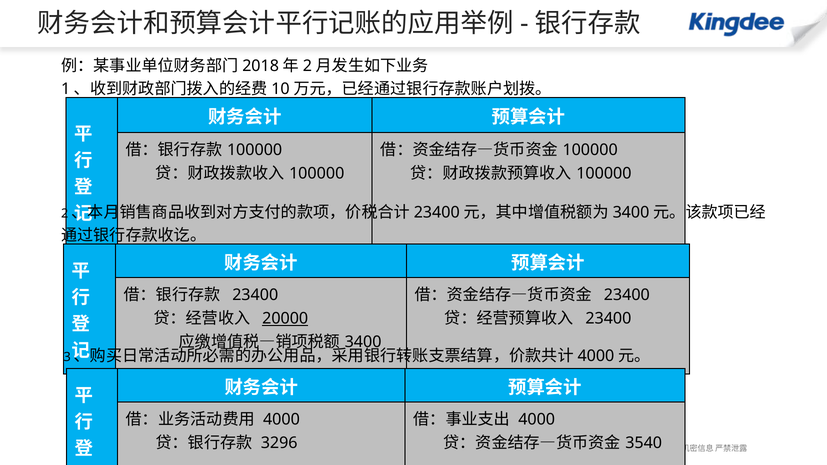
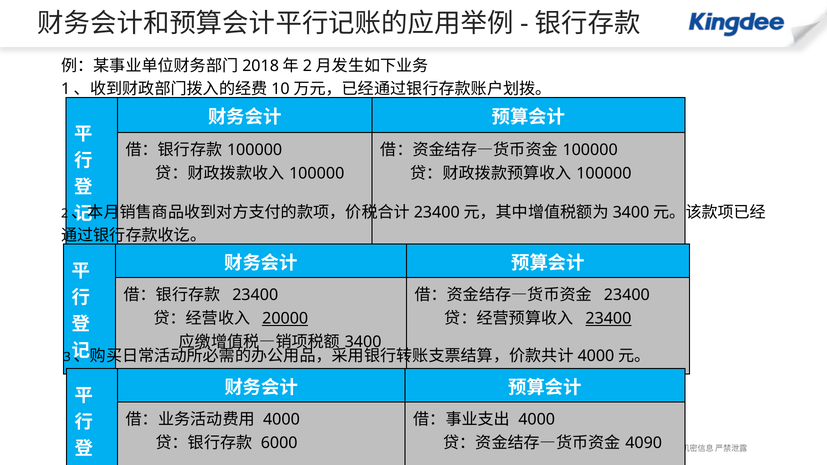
23400 underline: none -> present (608, 319)
3296: 3296 -> 6000 (279, 443)
3540: 3540 -> 4090 (644, 443)
